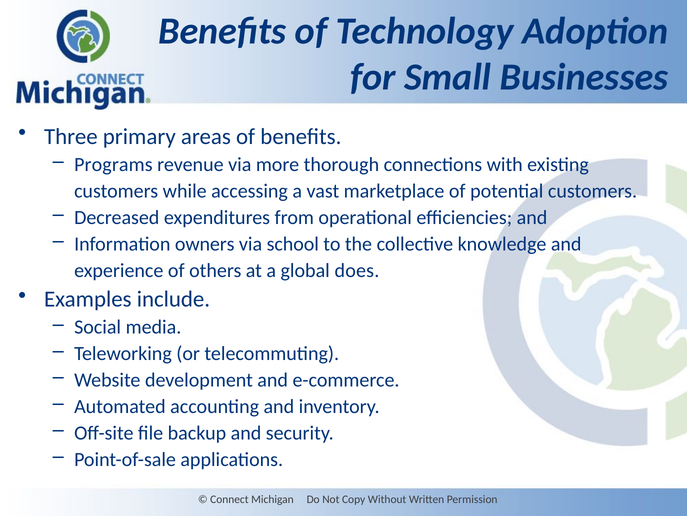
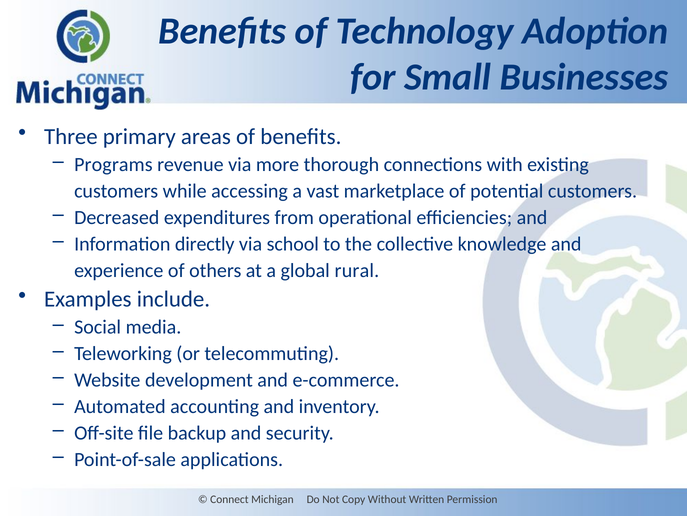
owners: owners -> directly (205, 244)
does: does -> rural (357, 270)
